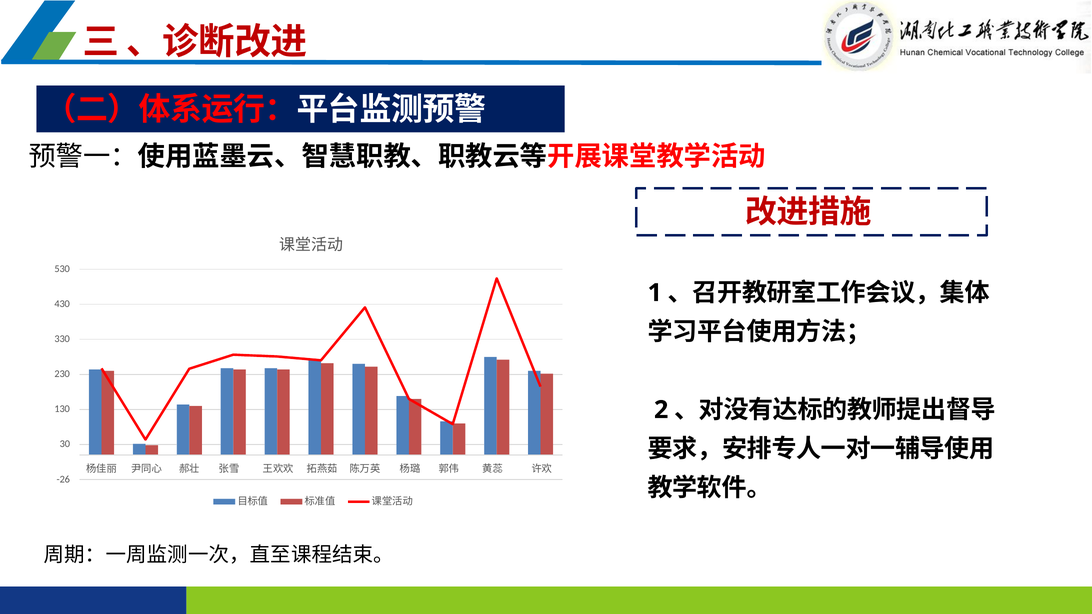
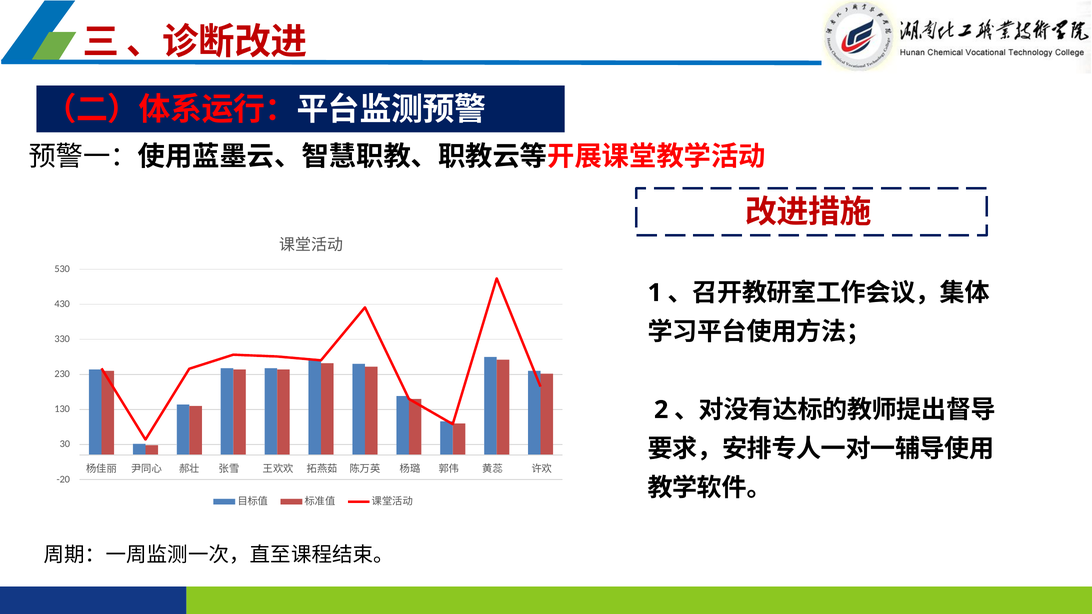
-26: -26 -> -20 (63, 479)
